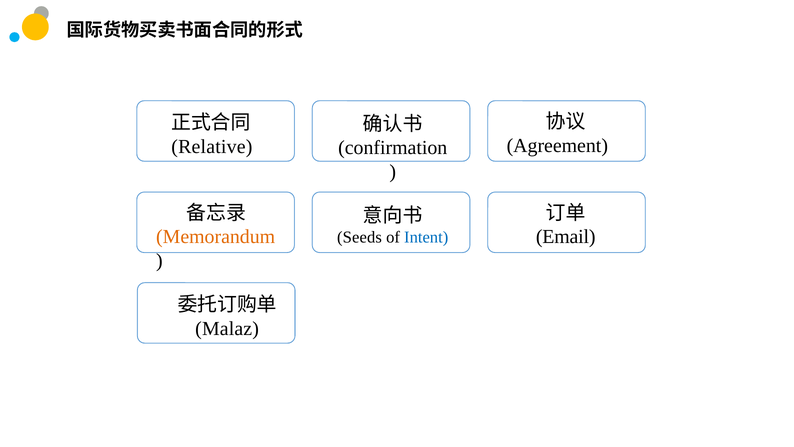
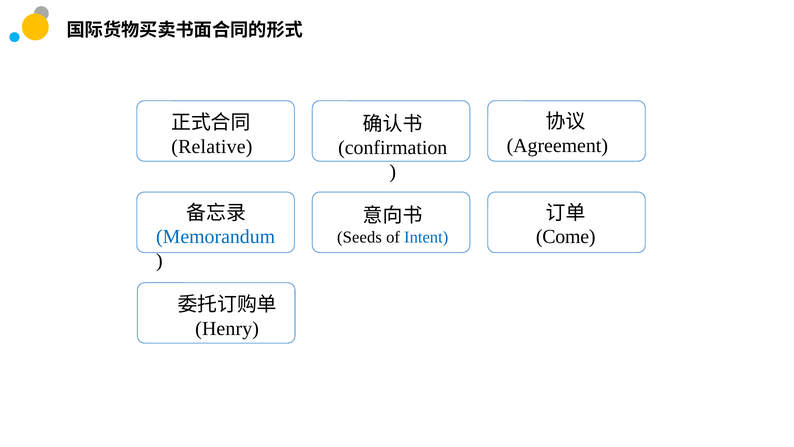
Memorandum colour: orange -> blue (216, 237)
Email: Email -> Come (566, 237)
Malaz: Malaz -> Henry (227, 328)
